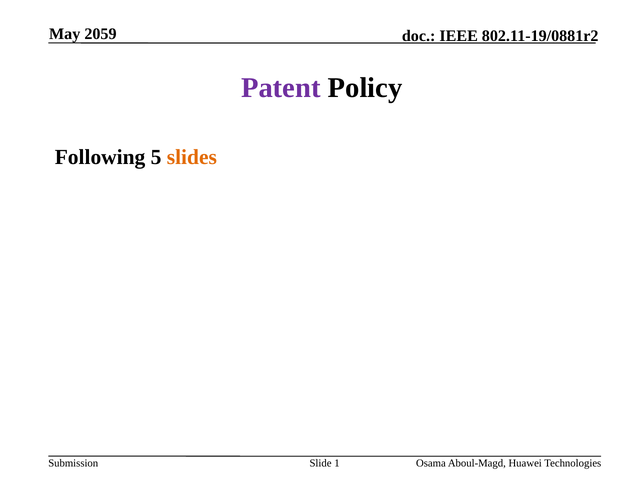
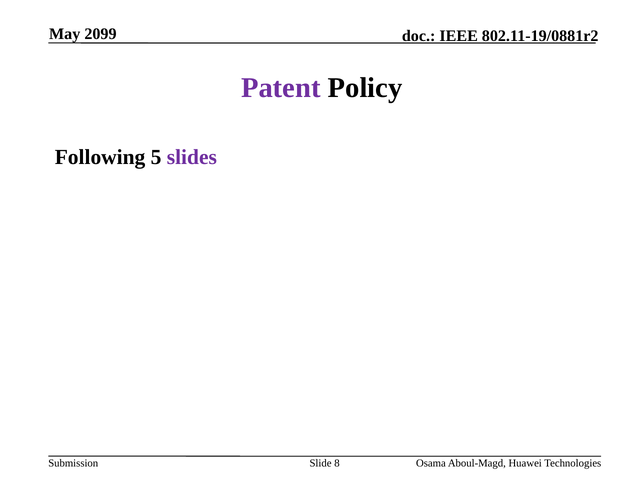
2059: 2059 -> 2099 (100, 34)
slides colour: orange -> purple (192, 157)
1: 1 -> 8 (337, 463)
